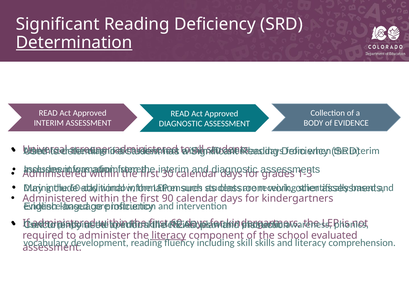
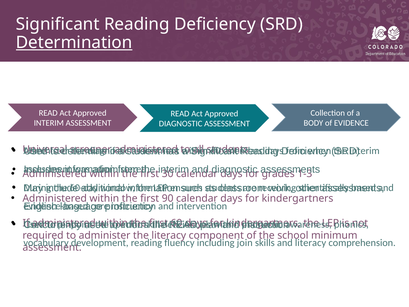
literacy underline: present -> none (169, 235)
evaluated: evaluated -> minimum (334, 235)
skill: skill -> join (245, 243)
